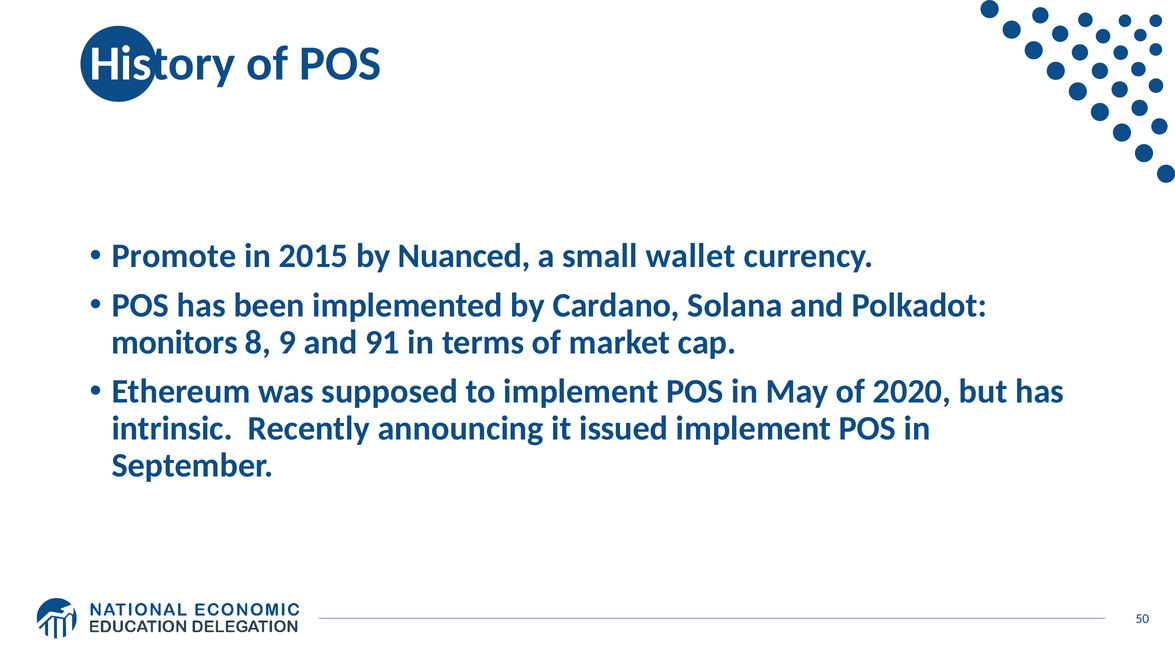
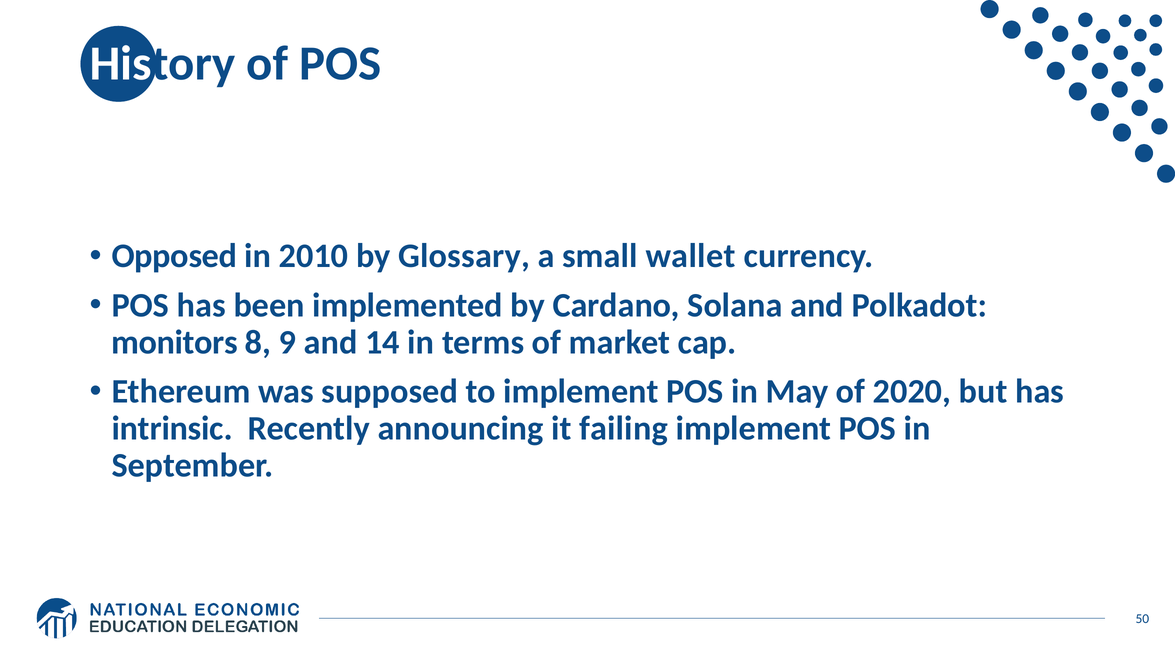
Promote: Promote -> Opposed (174, 256)
2015: 2015 -> 2010 (314, 256)
Nuanced: Nuanced -> Glossary (464, 256)
91: 91 -> 14 (382, 342)
issued: issued -> failing (624, 429)
